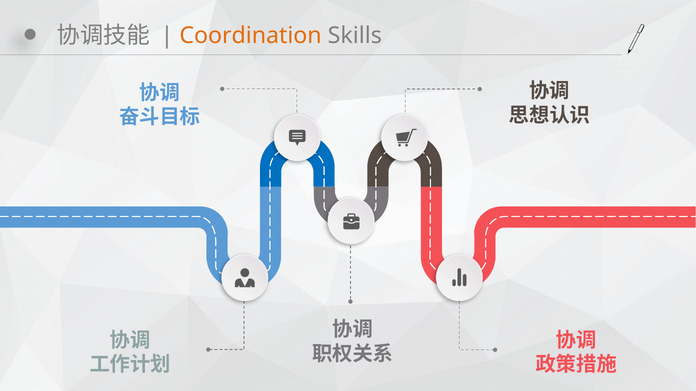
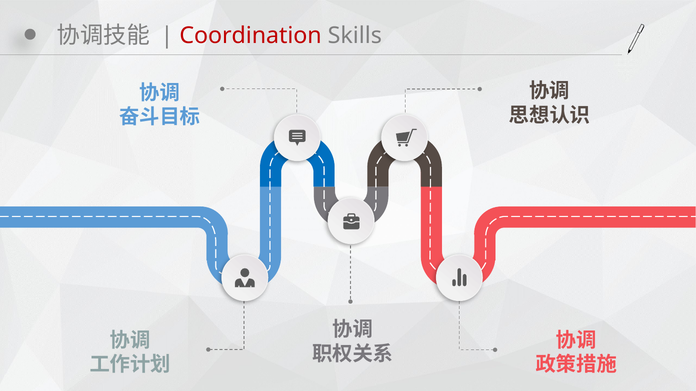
Coordination colour: orange -> red (251, 36)
